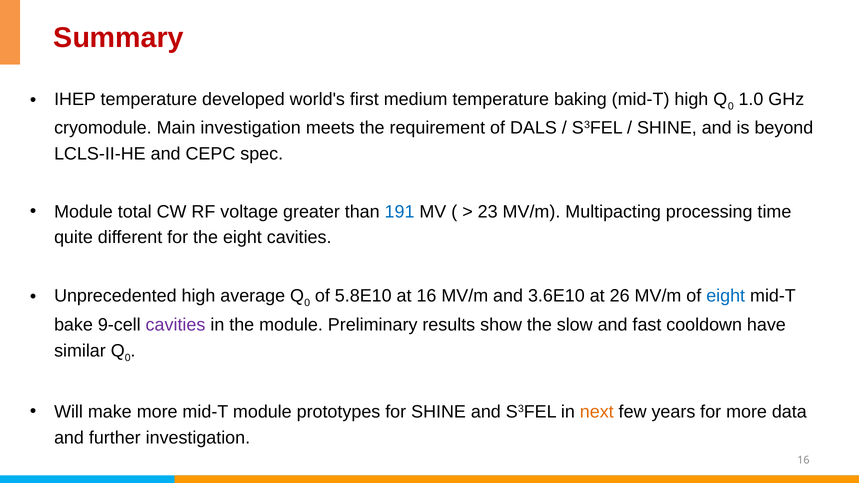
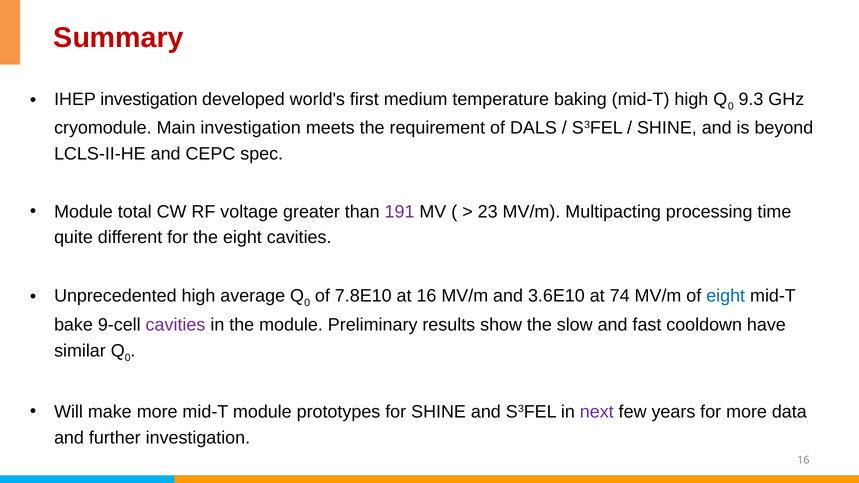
IHEP temperature: temperature -> investigation (149, 99)
1.0: 1.0 -> 9.3 (751, 99)
191 colour: blue -> purple (400, 212)
5.8E10: 5.8E10 -> 7.8E10 (363, 296)
26: 26 -> 74 (620, 296)
next colour: orange -> purple (597, 412)
